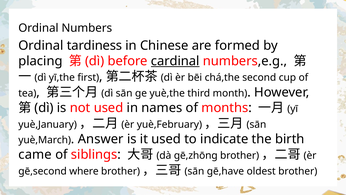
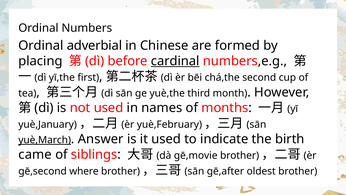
tardiness: tardiness -> adverbial (94, 45)
yuè,March underline: none -> present (45, 140)
gē,zhōng: gē,zhōng -> gē,movie (196, 155)
gē,have: gē,have -> gē,after (225, 171)
